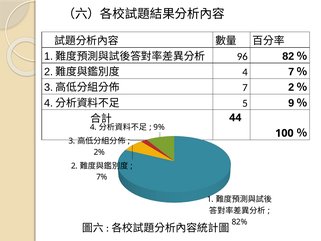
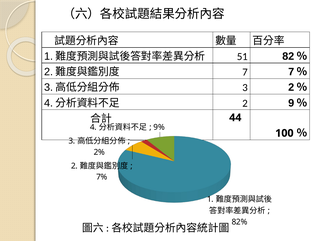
96: 96 -> 51 (242, 57)
4: 4 -> 7 (245, 72)
7: 7 -> 3 (245, 88)
5: 5 -> 2 (245, 103)
